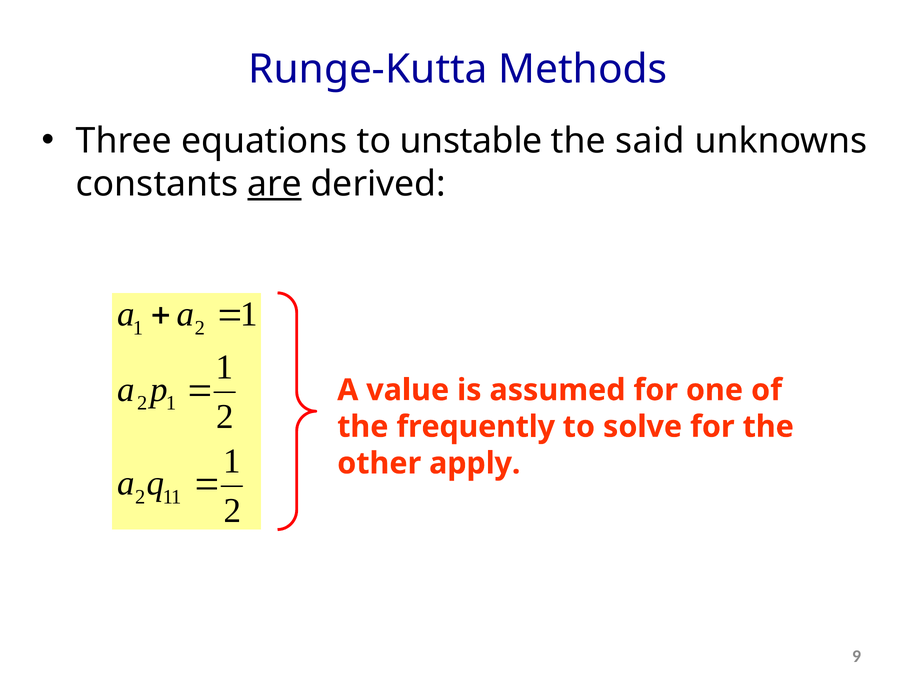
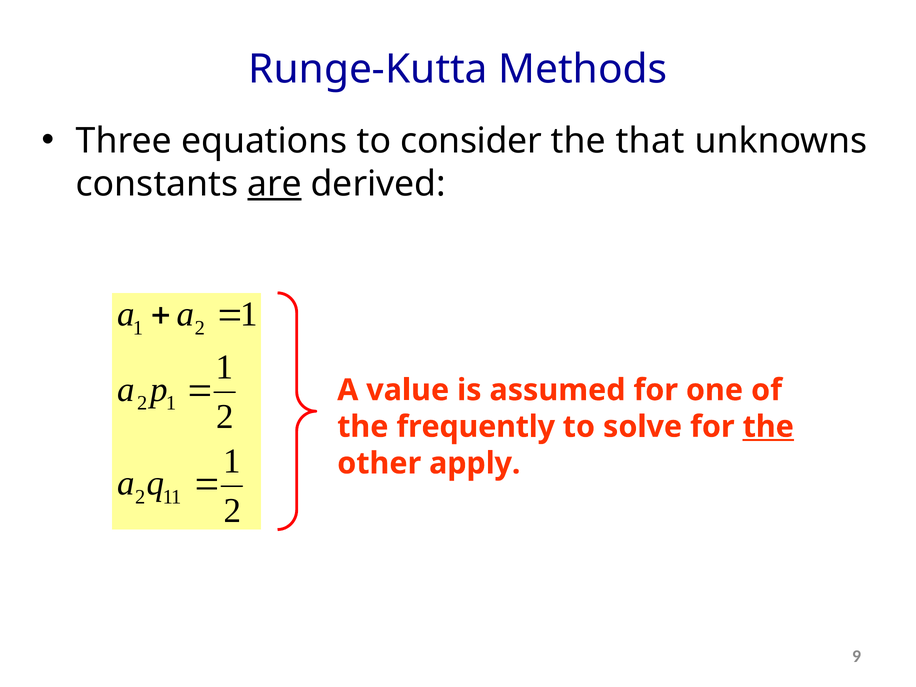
unstable: unstable -> consider (471, 141)
said: said -> that (650, 141)
the underline: none -> present (768, 427)
